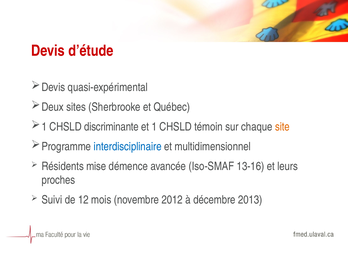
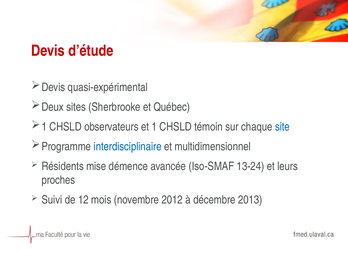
discriminante: discriminante -> observateurs (111, 127)
site colour: orange -> blue (282, 127)
13-16: 13-16 -> 13-24 (250, 166)
